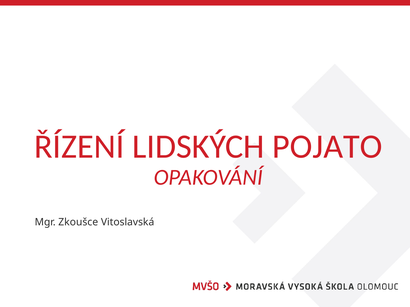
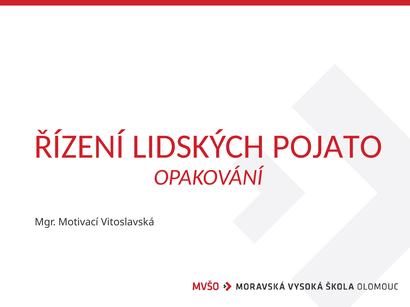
Zkoušce: Zkoušce -> Motivací (78, 222)
